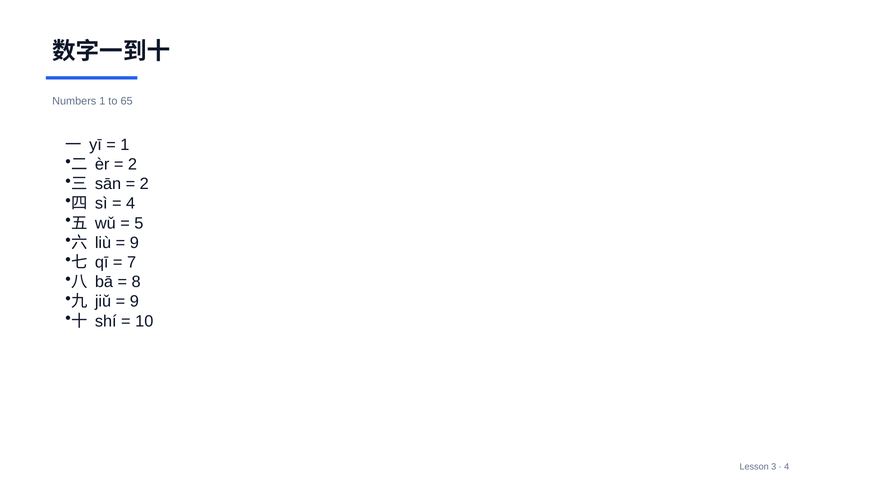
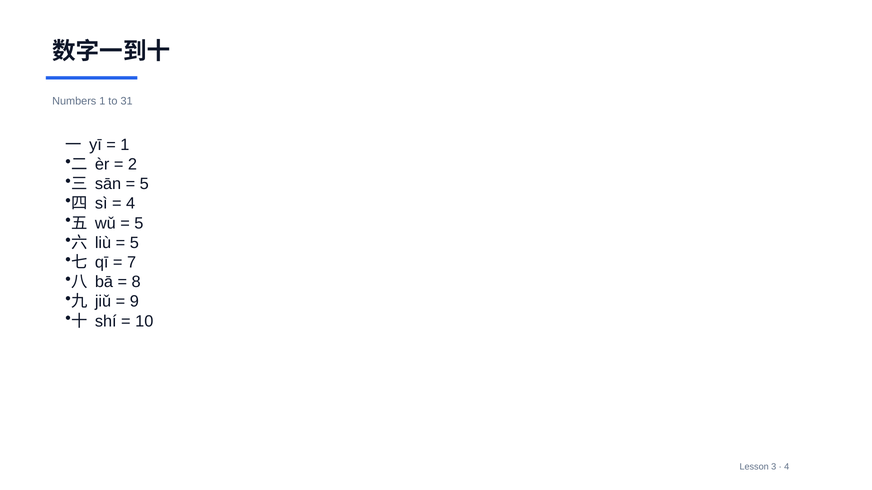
65: 65 -> 31 (127, 101)
2: 2 -> 5 (144, 184)
9: 9 -> 5 (134, 243)
